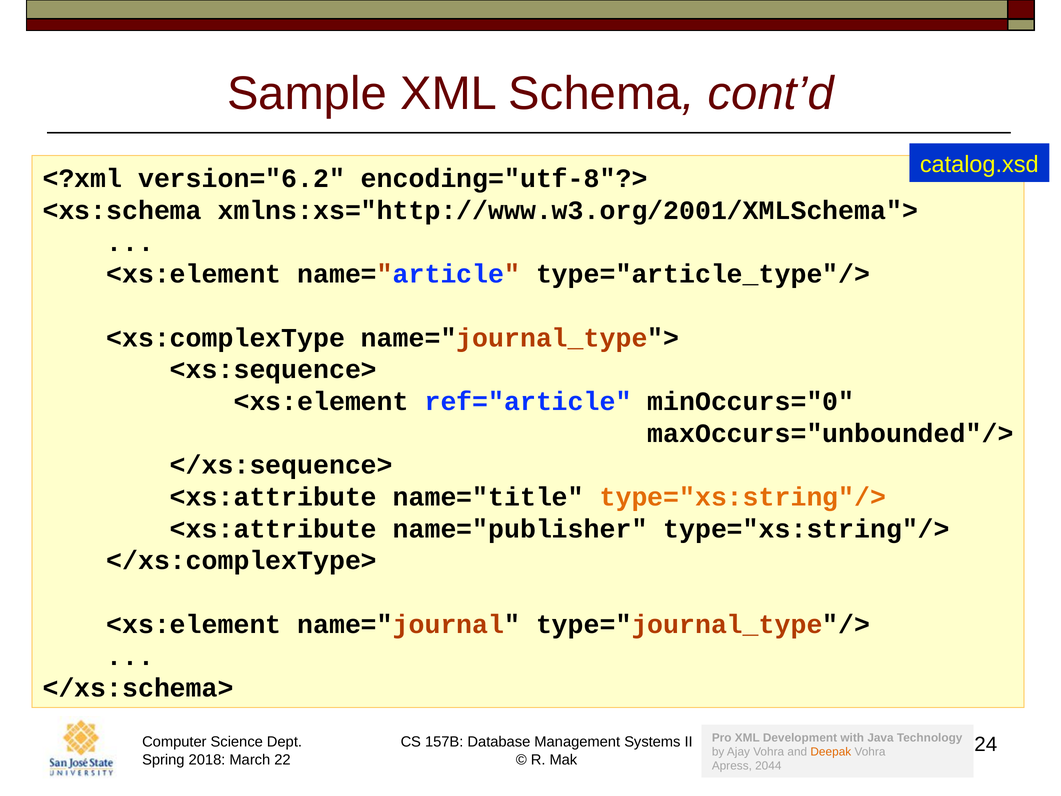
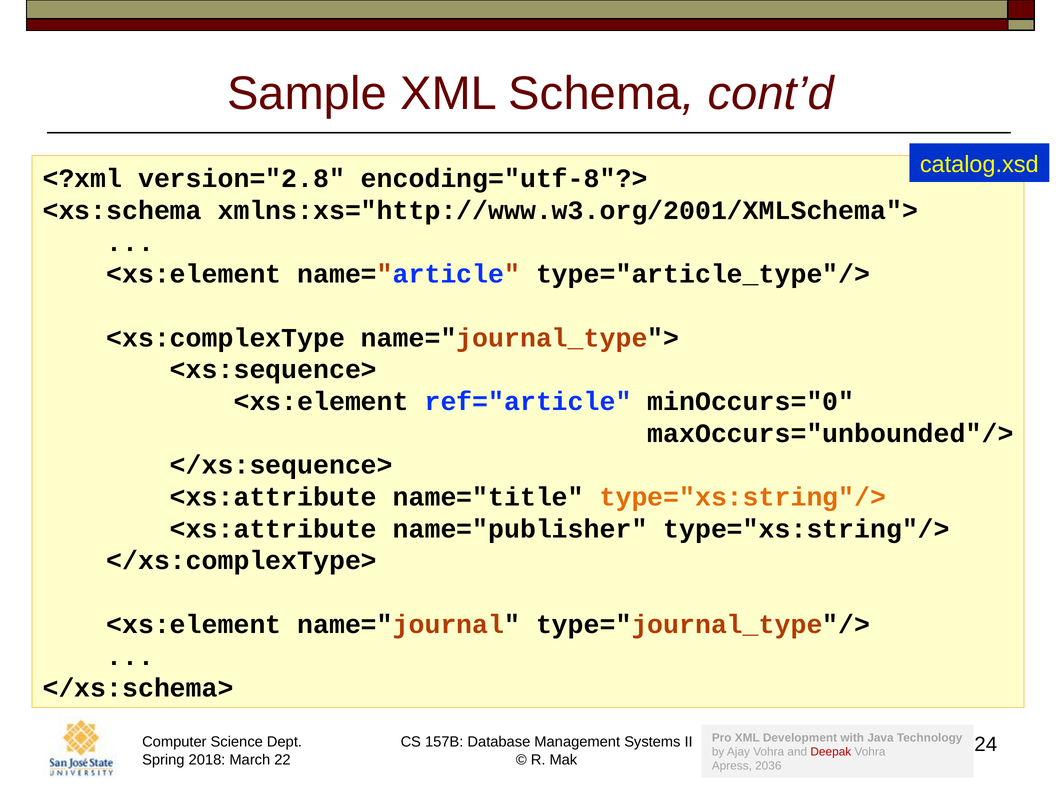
version="6.2: version="6.2 -> version="2.8 (242, 179)
Deepak colour: orange -> red (831, 752)
2044: 2044 -> 2036 (768, 766)
